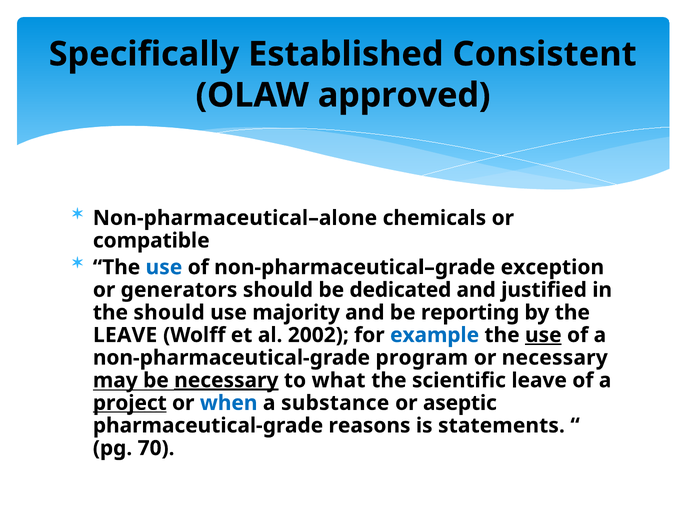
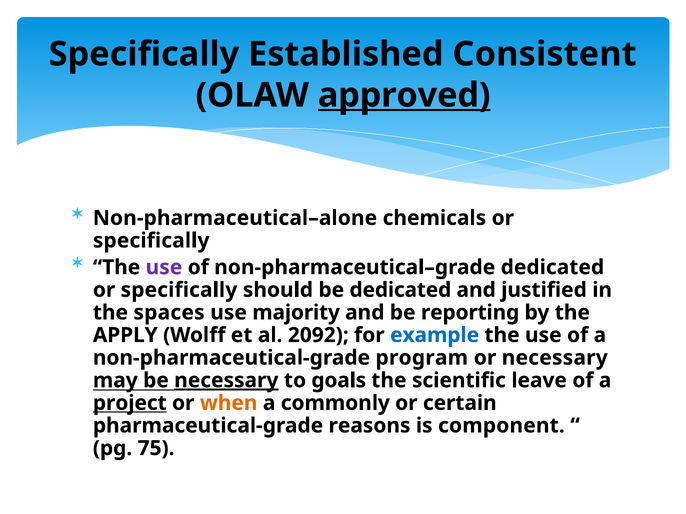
approved underline: none -> present (404, 95)
compatible: compatible -> specifically (151, 241)
use colour: blue -> purple (164, 268)
non-pharmaceutical–grade exception: exception -> dedicated (552, 268)
generators: generators -> specifically (179, 290)
the should: should -> spaces (169, 313)
LEAVE: LEAVE -> APPLY (125, 335)
2002: 2002 -> 2092 (318, 335)
use underline: present -> none (543, 335)
what: what -> goals (339, 381)
when colour: blue -> orange (229, 403)
substance: substance -> commonly (335, 403)
aseptic: aseptic -> certain (460, 403)
statements: statements -> component (501, 426)
70: 70 -> 75 (156, 449)
